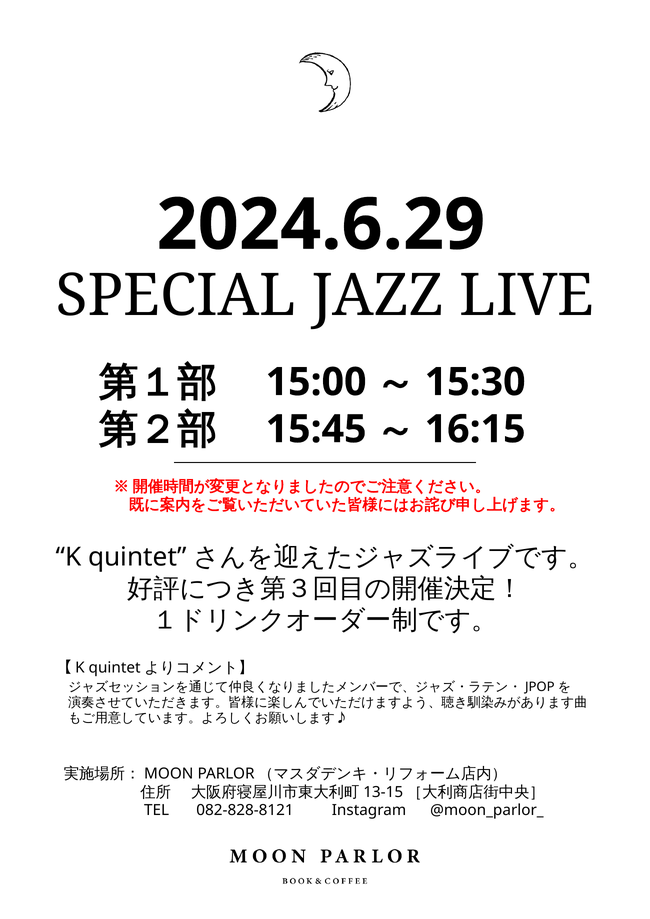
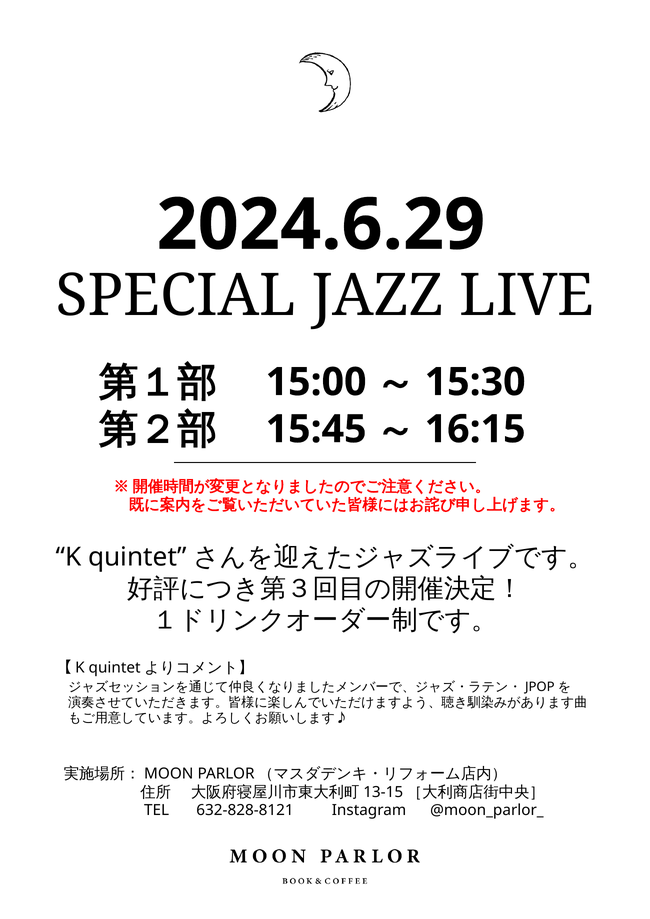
082-828-8121: 082-828-8121 -> 632-828-8121 (245, 811)
